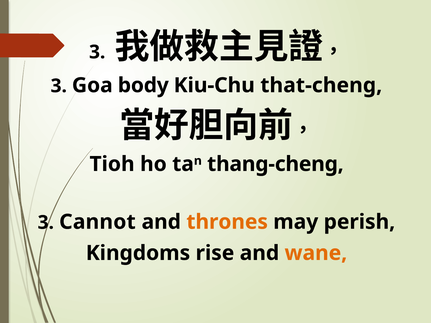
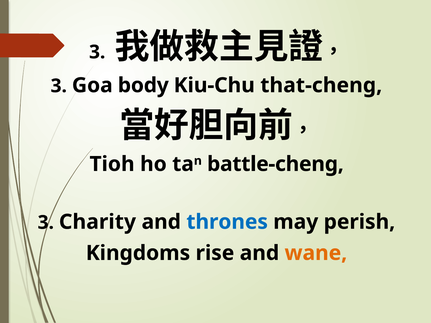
thang-cheng: thang-cheng -> battle-cheng (275, 164)
Cannot: Cannot -> Charity (97, 222)
thrones colour: orange -> blue (227, 222)
